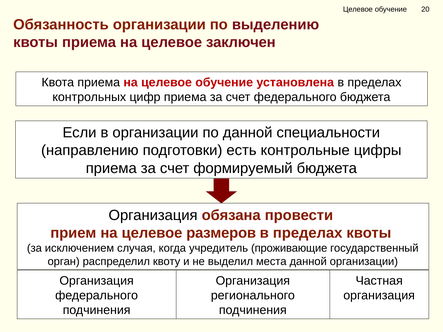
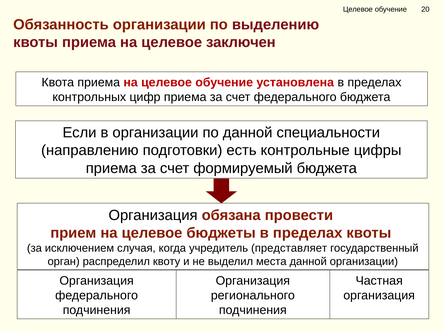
размеров: размеров -> бюджеты (221, 233)
проживающие: проживающие -> представляет (289, 248)
